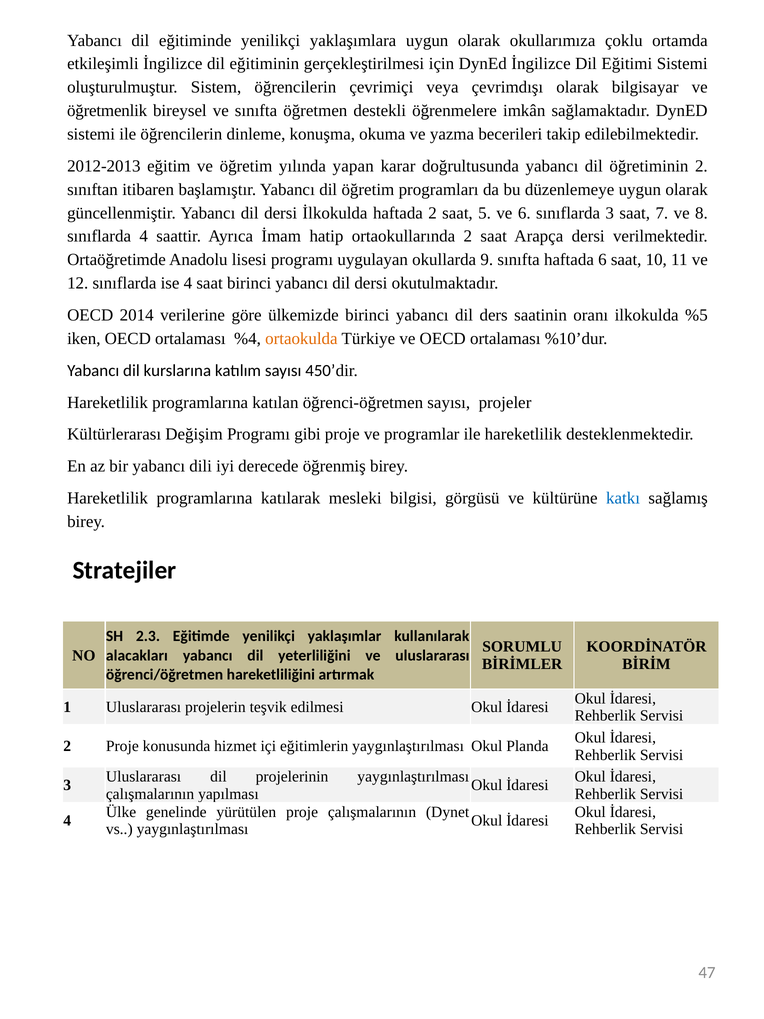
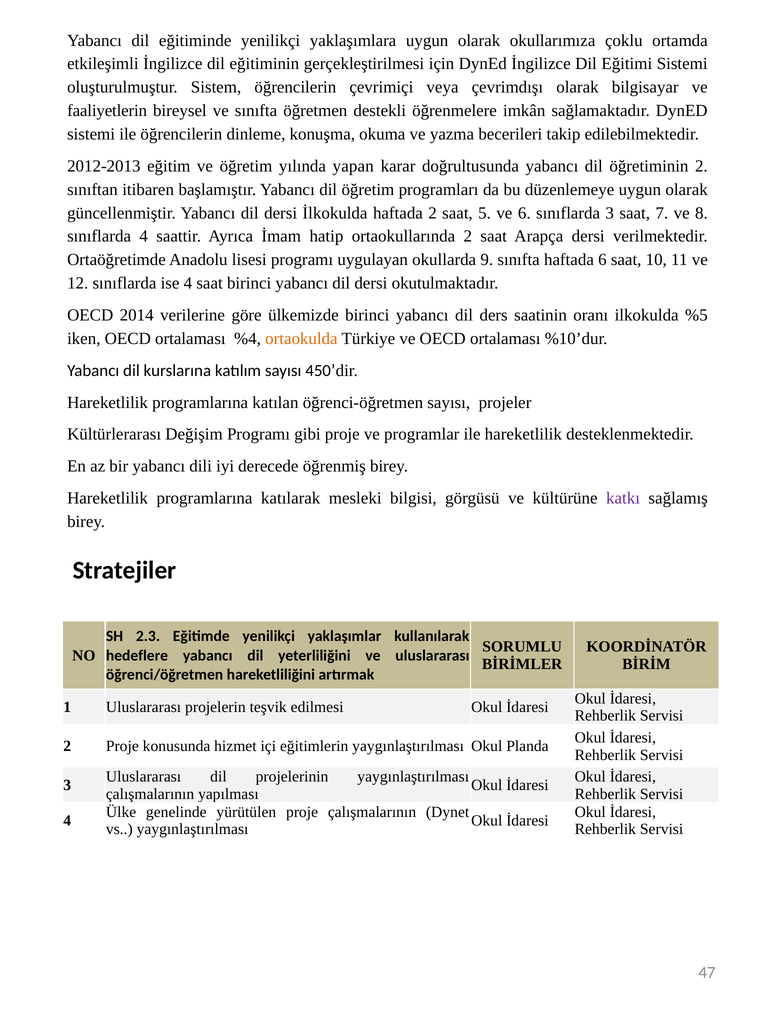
öğretmenlik: öğretmenlik -> faaliyetlerin (107, 111)
katkı colour: blue -> purple (623, 498)
alacakları: alacakları -> hedeflere (137, 655)
